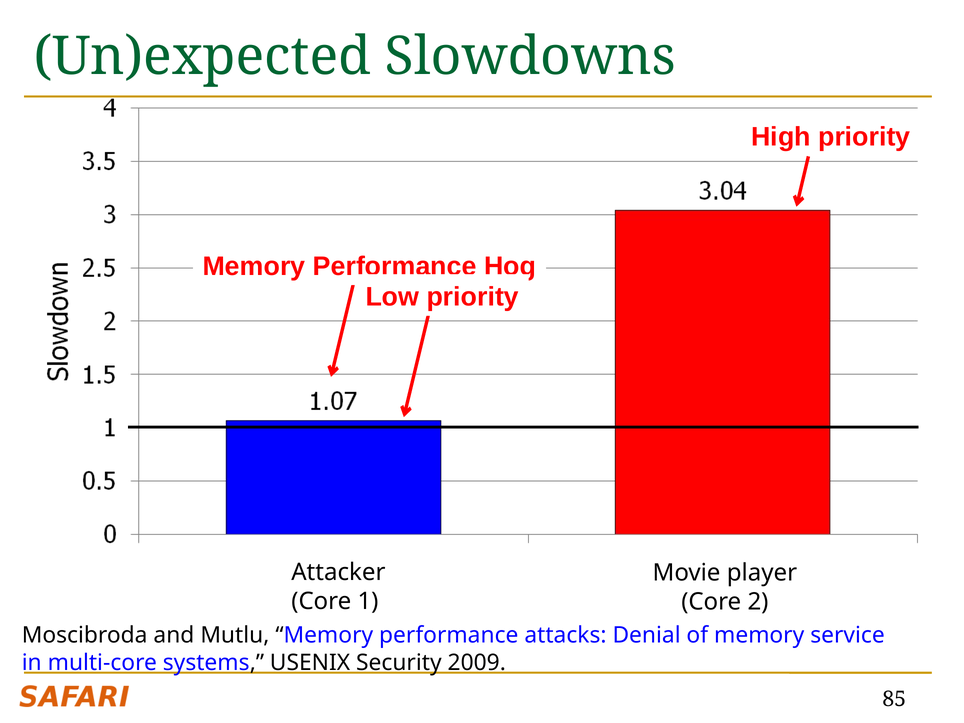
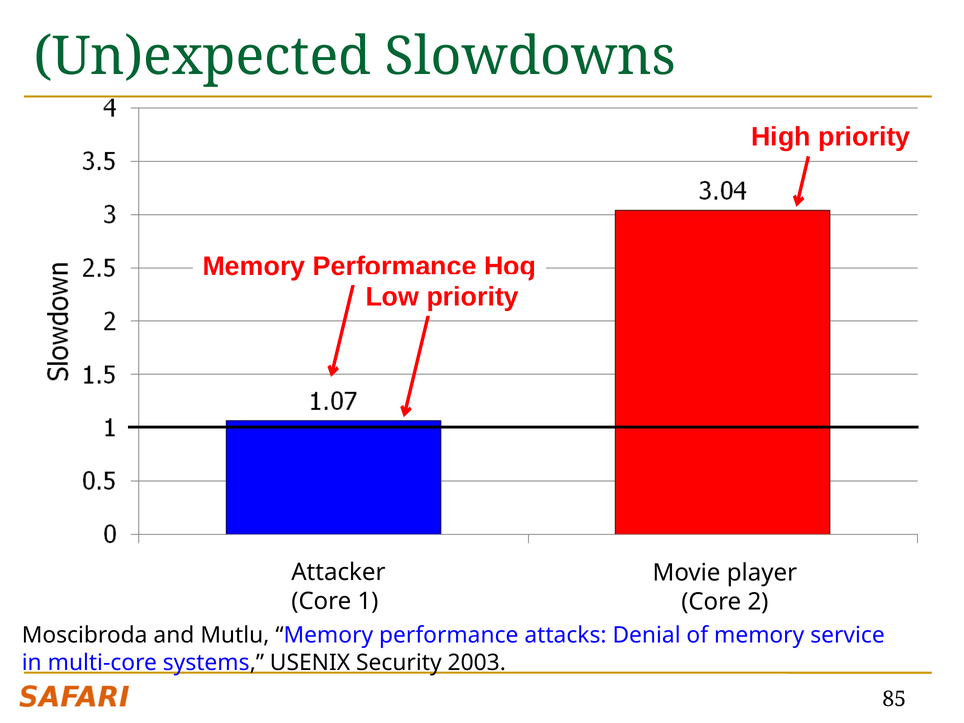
2009: 2009 -> 2003 (477, 663)
